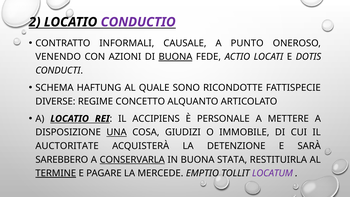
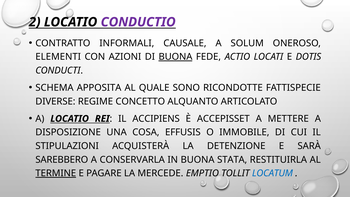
PUNTO: PUNTO -> SOLUM (247, 43)
VENENDO: VENENDO -> ELEMENTI (58, 57)
HAFTUNG: HAFTUNG -> APPOSITA (99, 88)
PERSONALE: PERSONALE -> ACCEPISSET (223, 119)
UNA underline: present -> none (117, 132)
GIUDIZI: GIUDIZI -> EFFUSIS (183, 132)
AUCTORITATE: AUCTORITATE -> STIPULAZIONI (67, 146)
CONSERVARLA underline: present -> none (132, 160)
LOCATUM colour: purple -> blue (272, 173)
